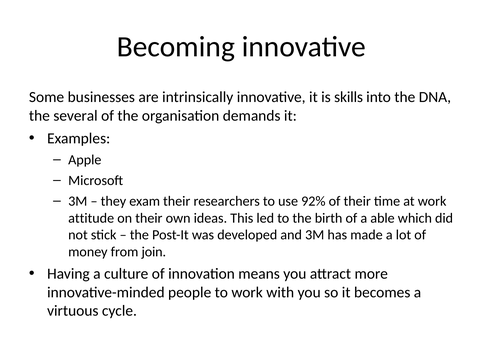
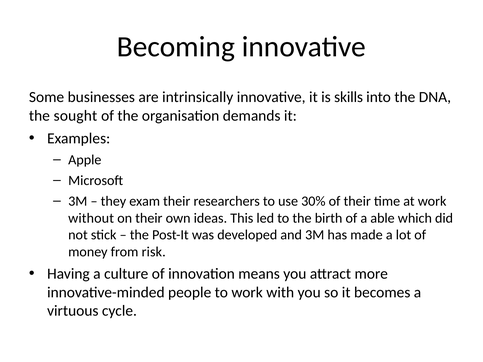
several: several -> sought (75, 116)
92%: 92% -> 30% (313, 201)
attitude: attitude -> without (91, 218)
join: join -> risk (154, 252)
